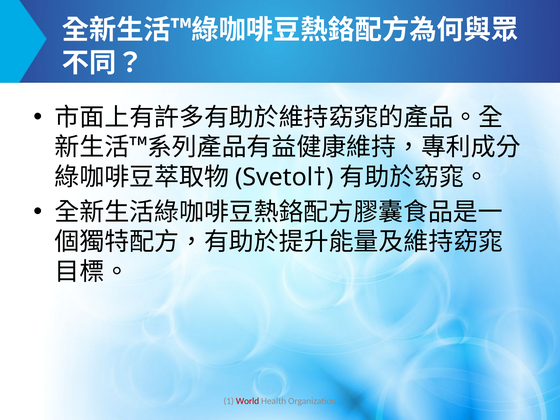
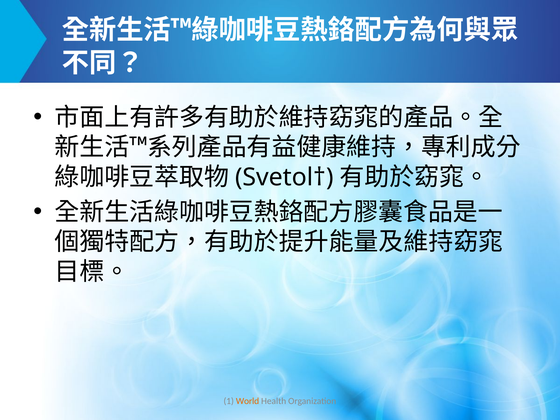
World colour: red -> orange (248, 401)
